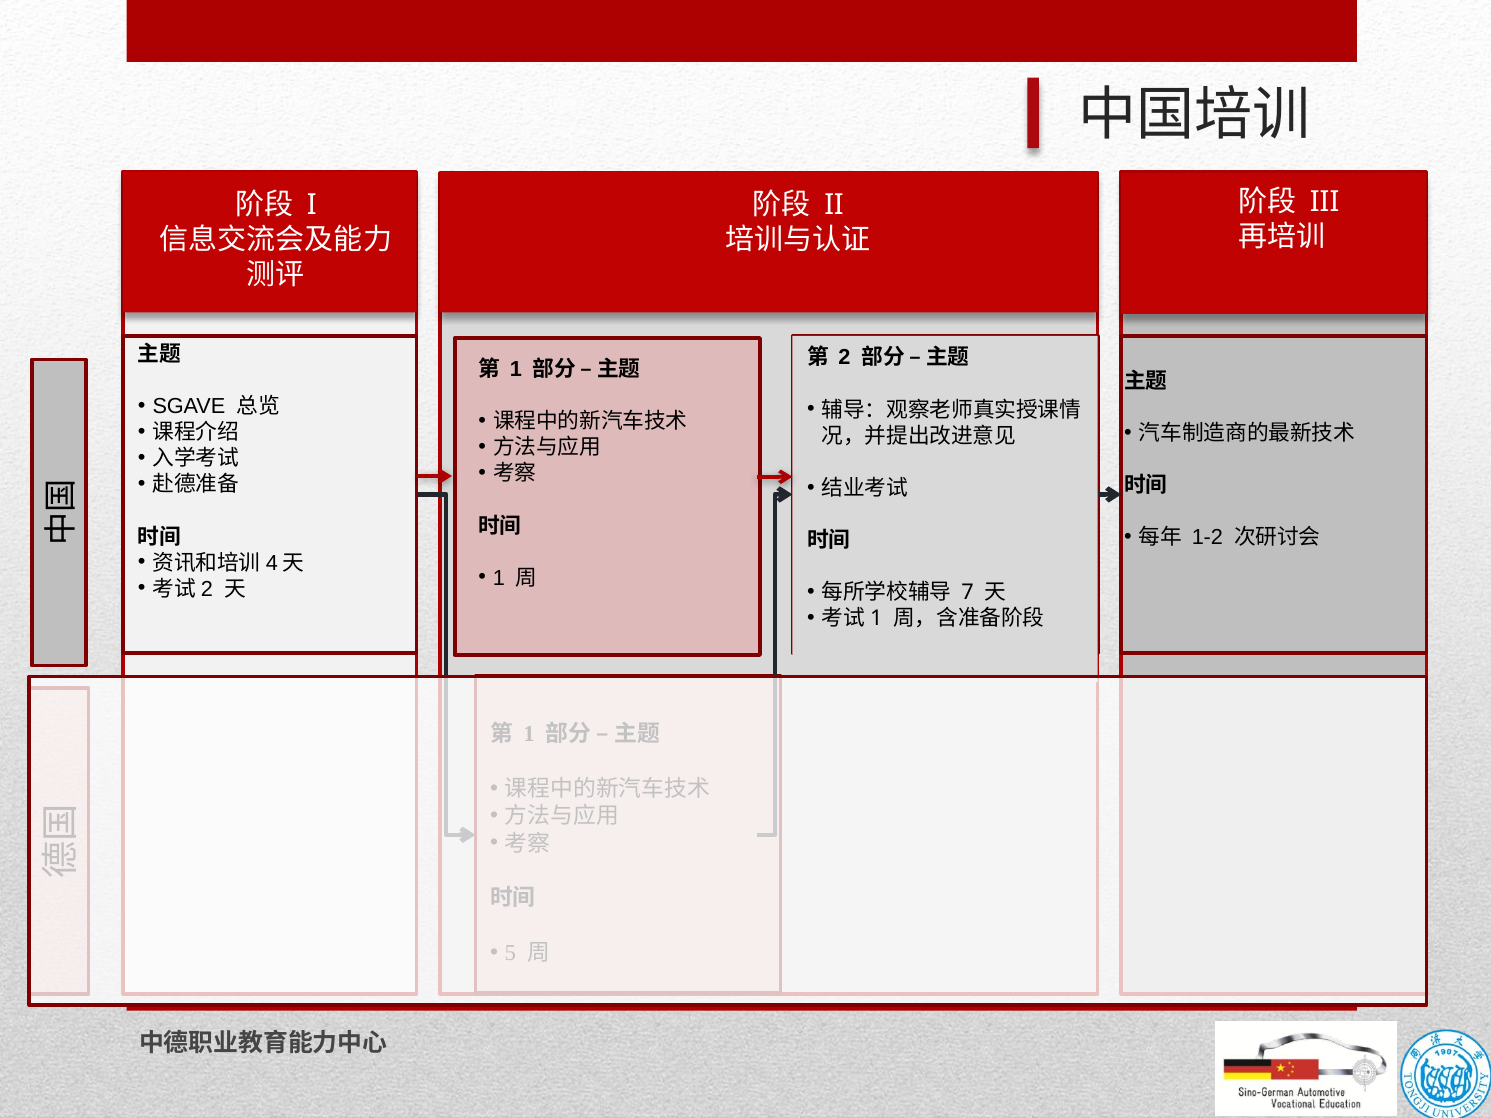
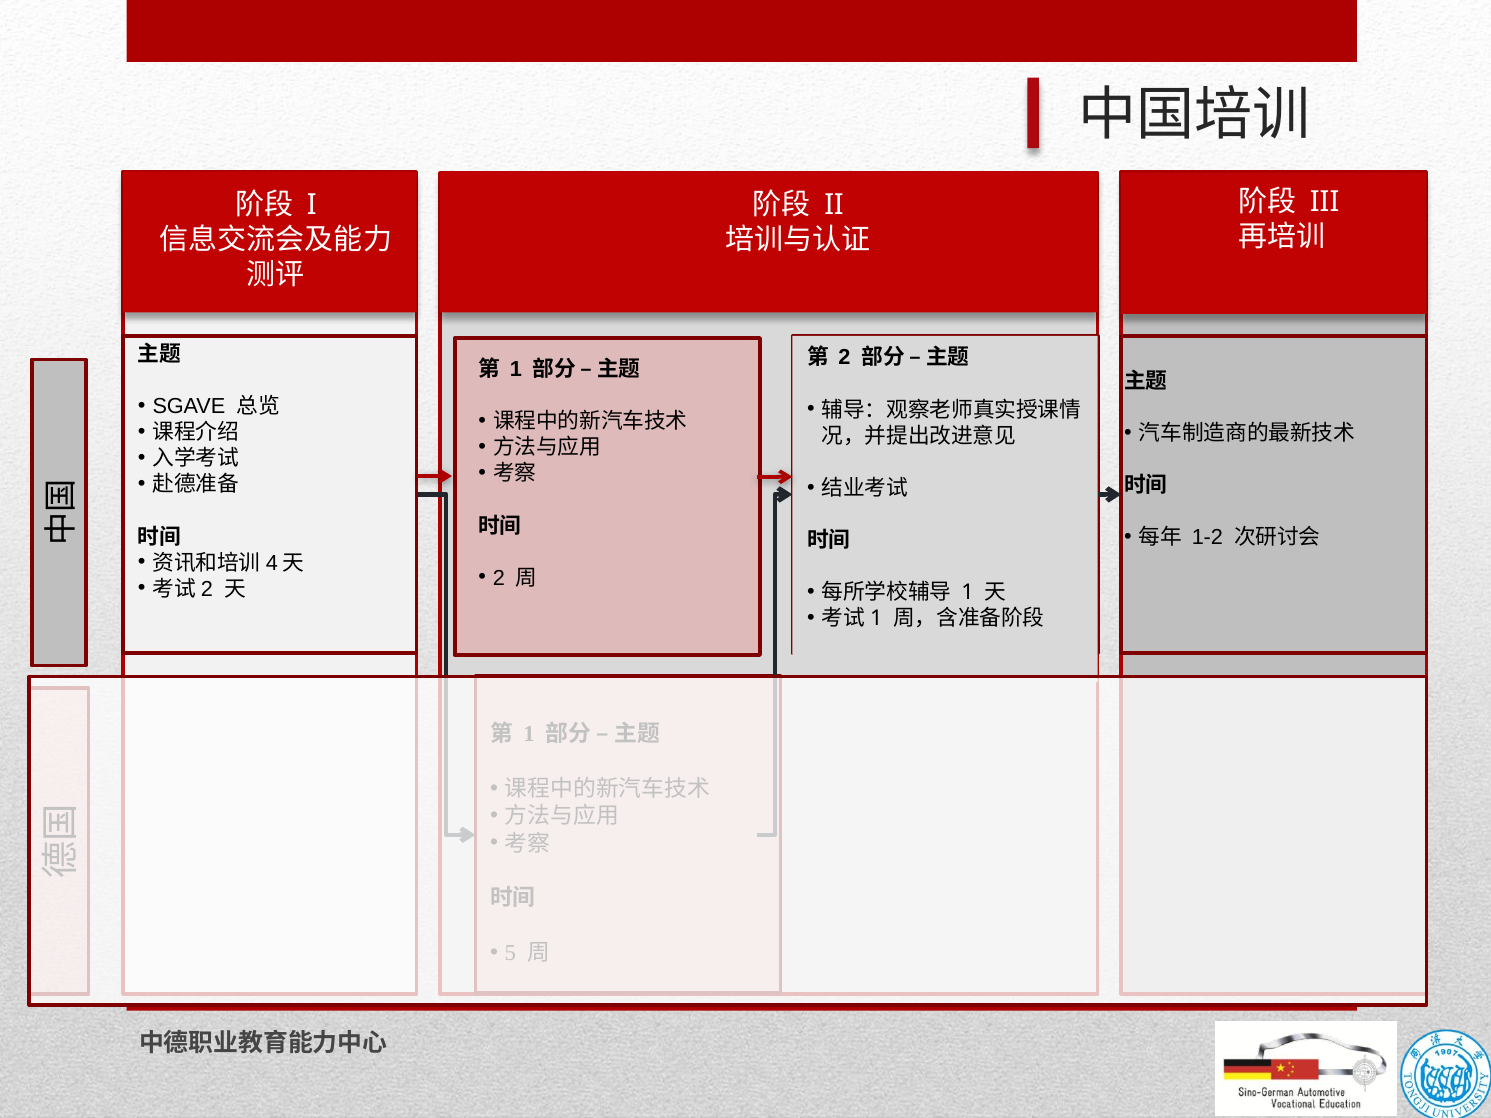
1: 1 -> 2 (499, 578)
7: 7 -> 1 (968, 592)
